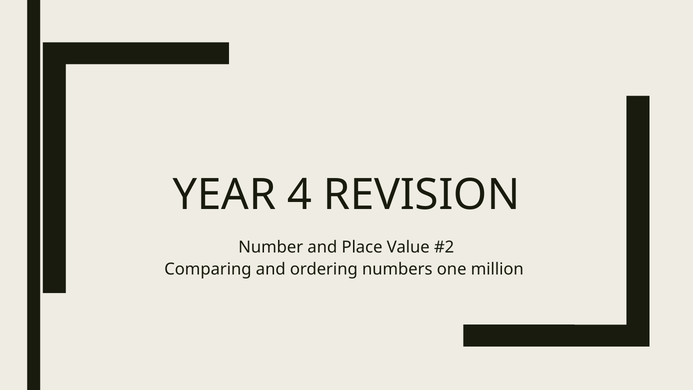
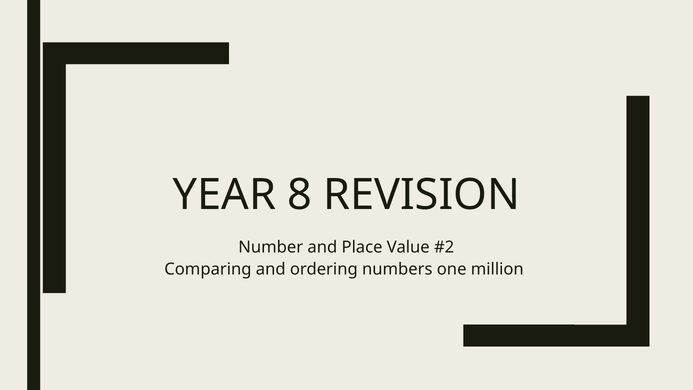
4: 4 -> 8 (300, 195)
